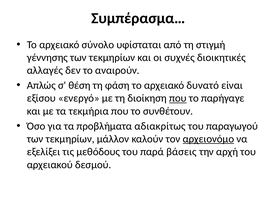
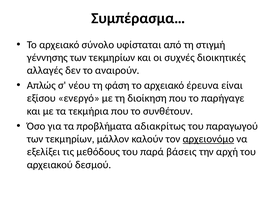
θέση: θέση -> νέου (79, 85)
δυνατό: δυνατό -> έρευνα (203, 85)
που underline: present -> none (178, 98)
